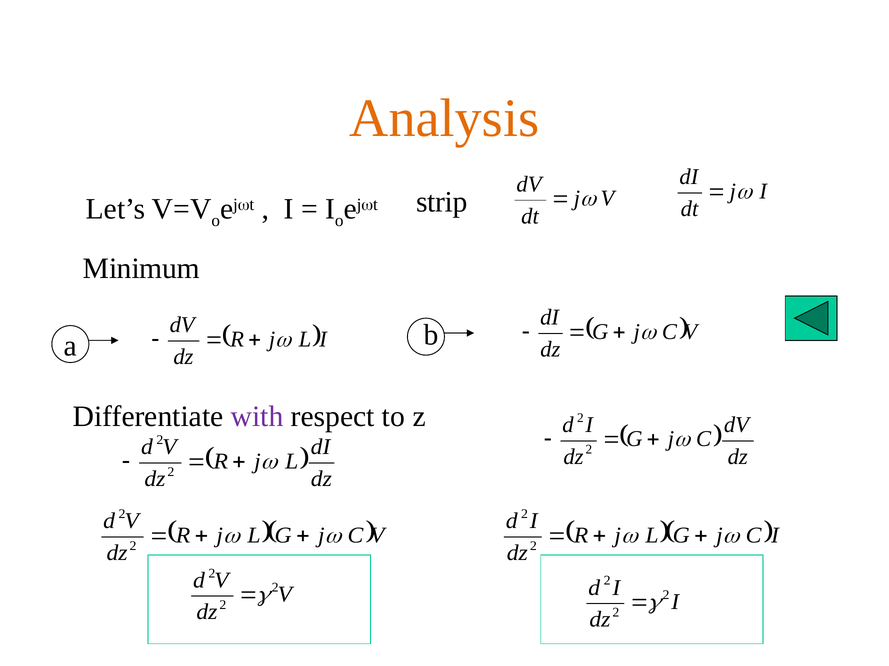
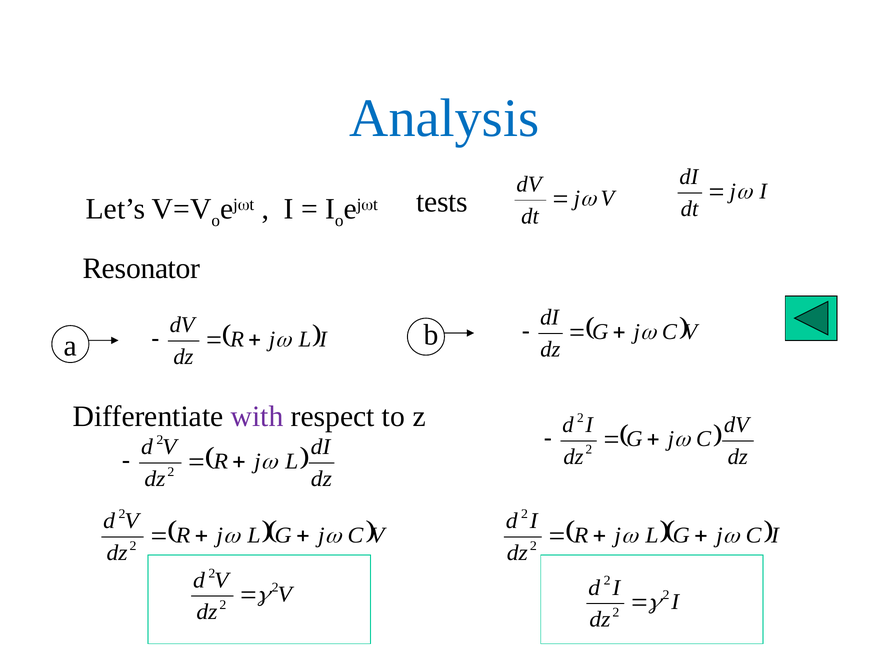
Analysis colour: orange -> blue (444, 119)
strip: strip -> tests (442, 202)
Minimum: Minimum -> Resonator (141, 269)
